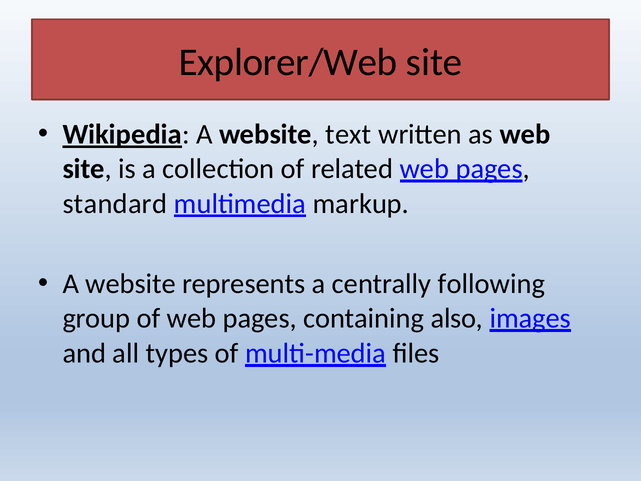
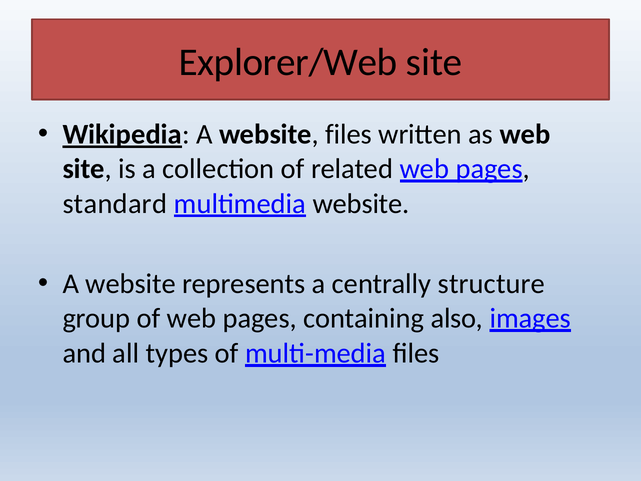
website text: text -> files (349, 134)
markup: markup -> website (361, 203)
following: following -> structure (491, 284)
